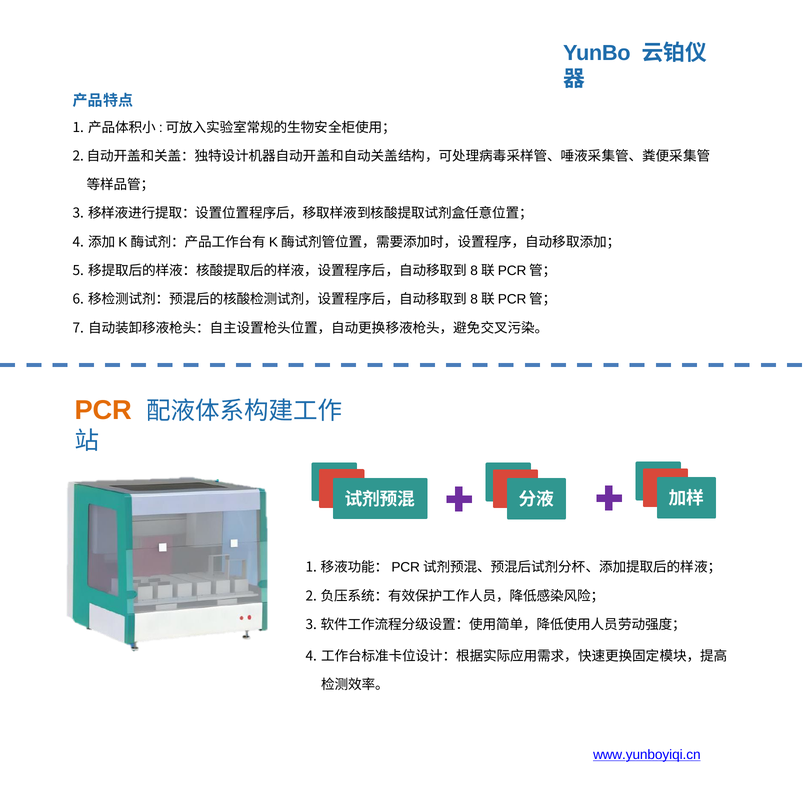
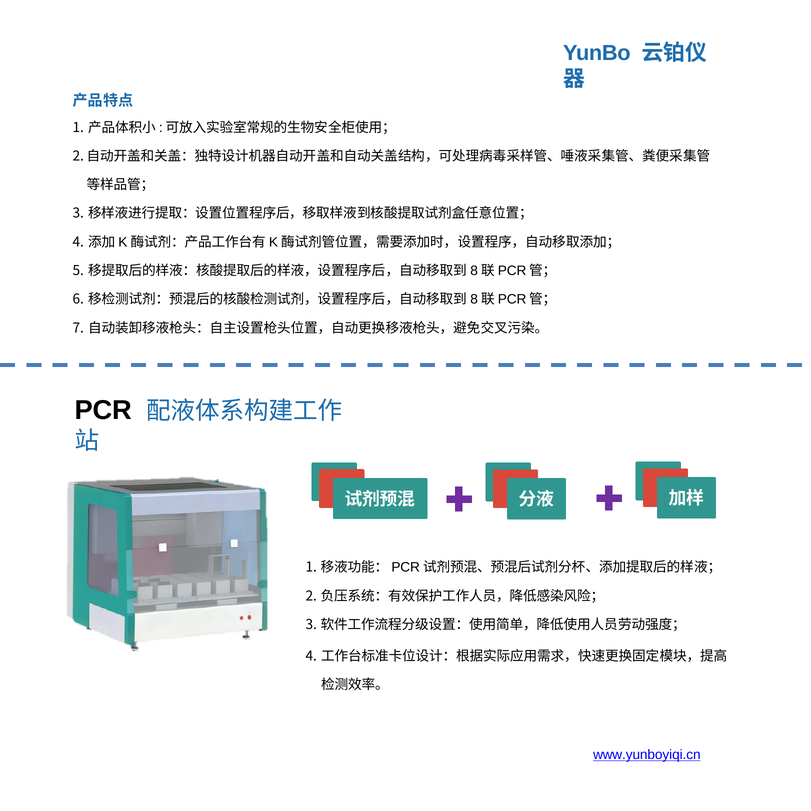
PCR colour: orange -> black (103, 410)
